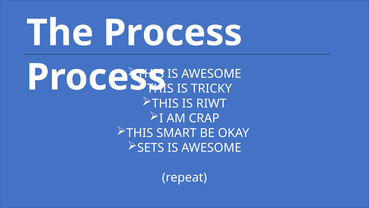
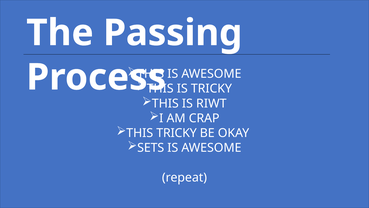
The Process: Process -> Passing (173, 33)
THIS SMART: SMART -> TRICKY (177, 133)
